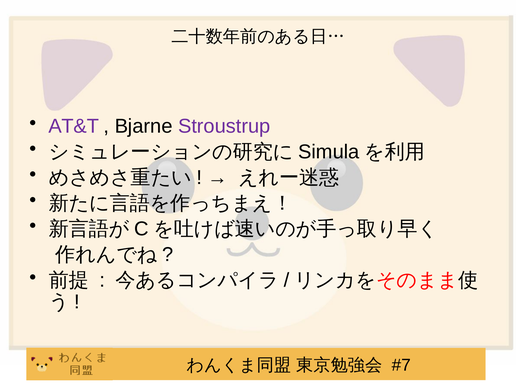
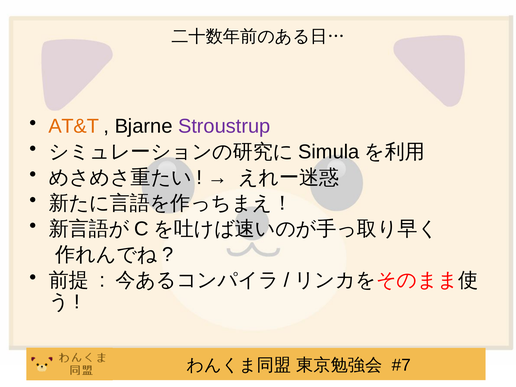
AT&T colour: purple -> orange (74, 126)
